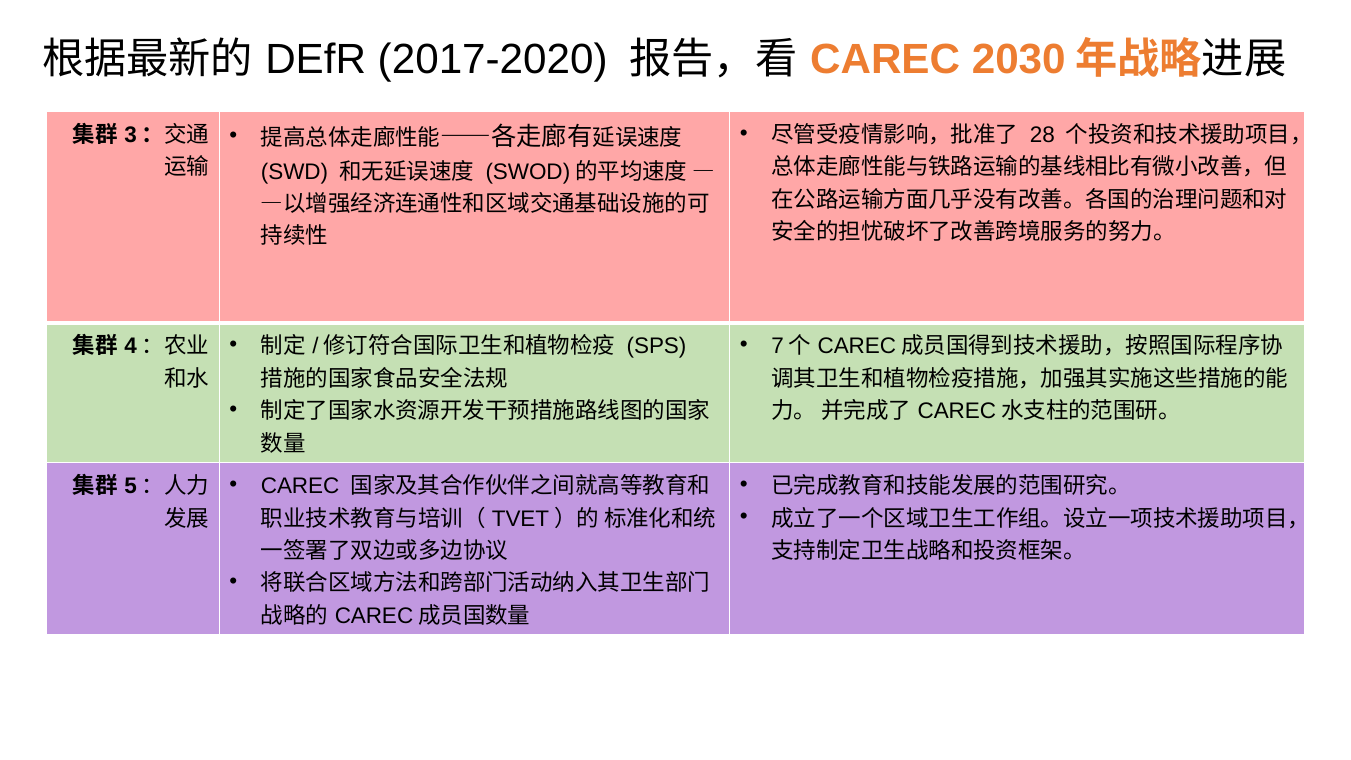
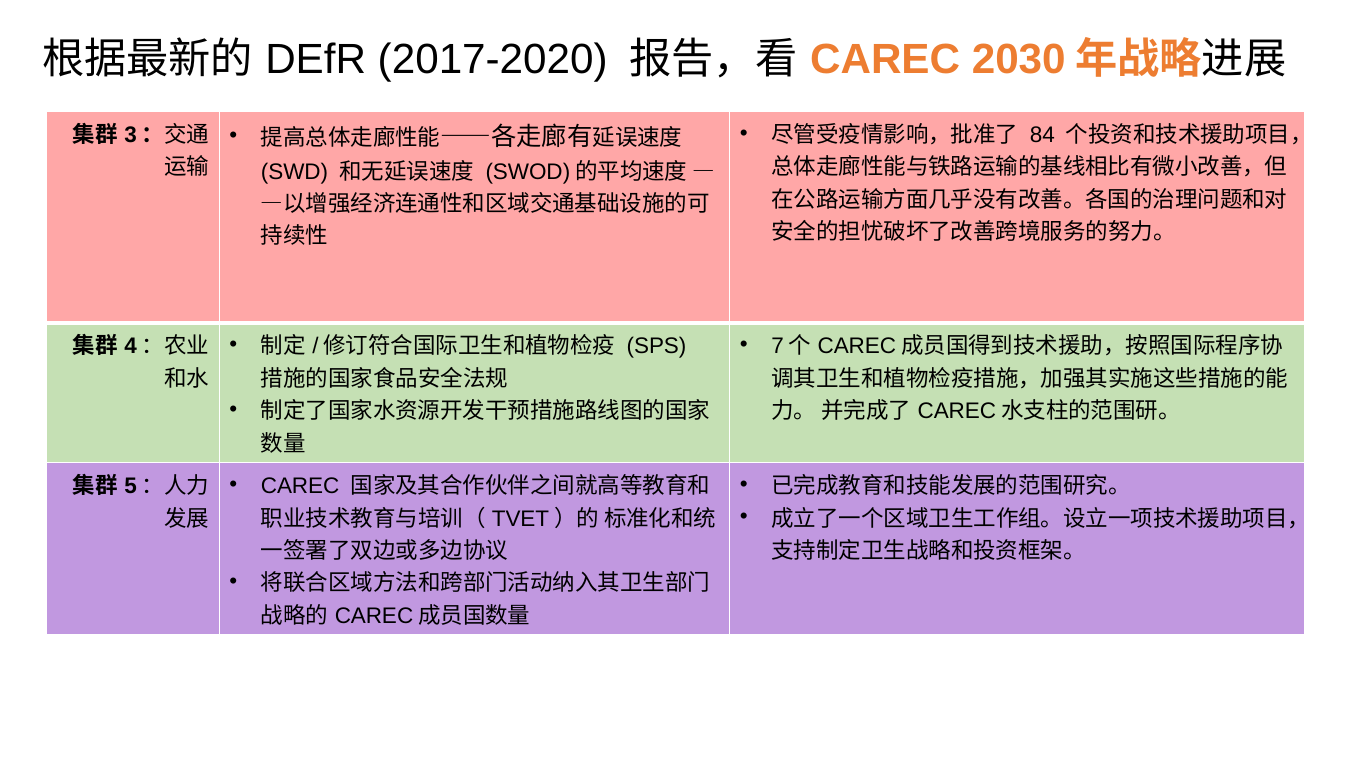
28: 28 -> 84 (1042, 135)
